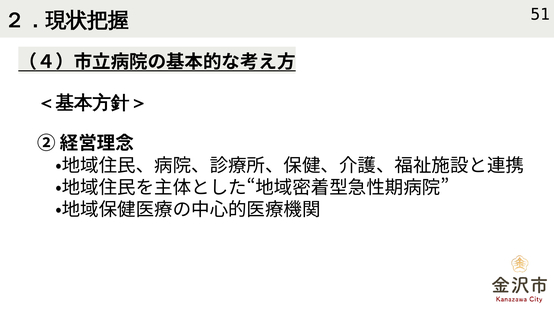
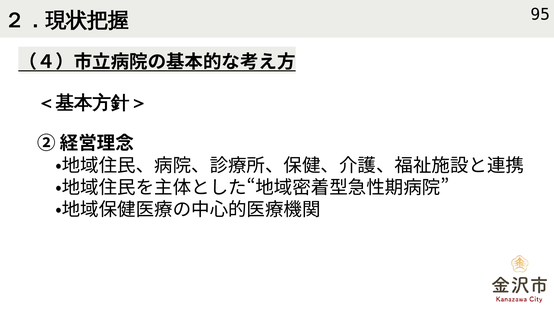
51: 51 -> 95 (540, 15)
